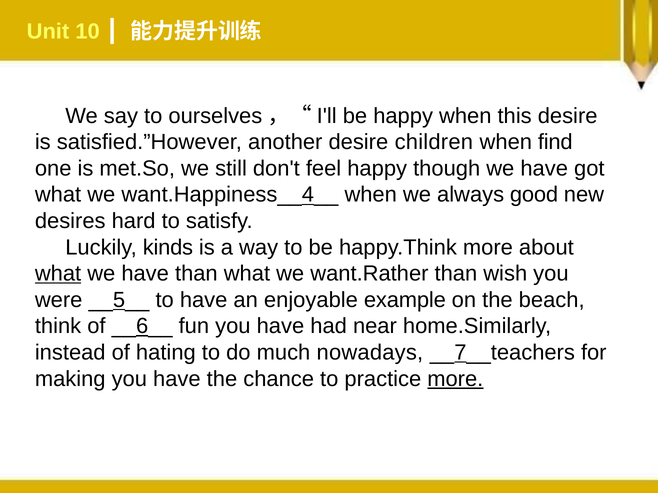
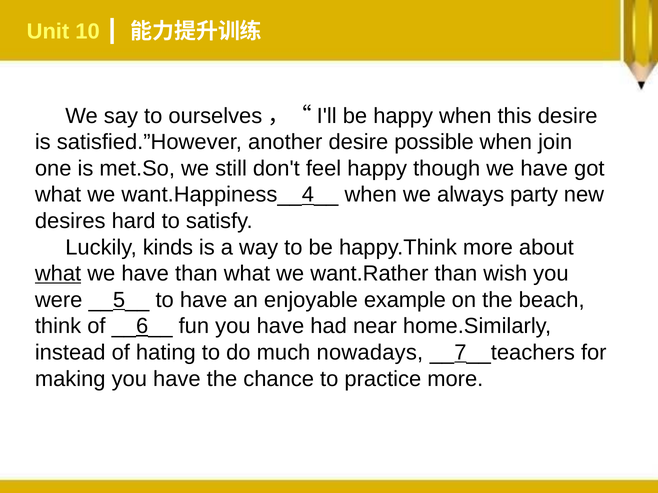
children: children -> possible (434, 142)
find: find -> join (555, 142)
good: good -> party (534, 195)
more underline: present -> none (455, 379)
